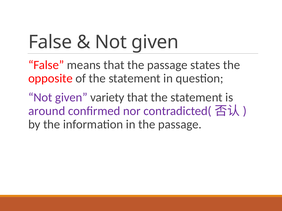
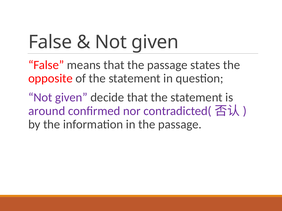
variety: variety -> decide (107, 98)
